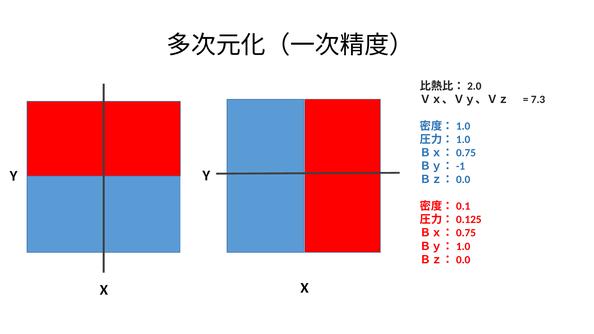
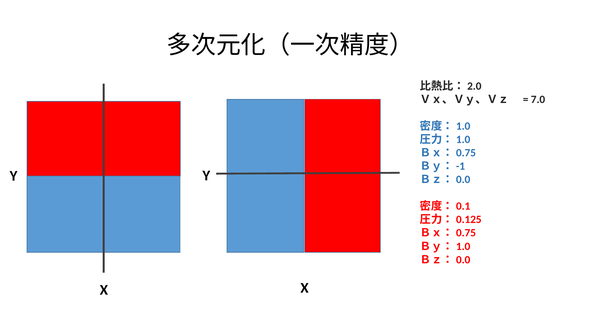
7.3: 7.3 -> 7.0 (538, 99)
